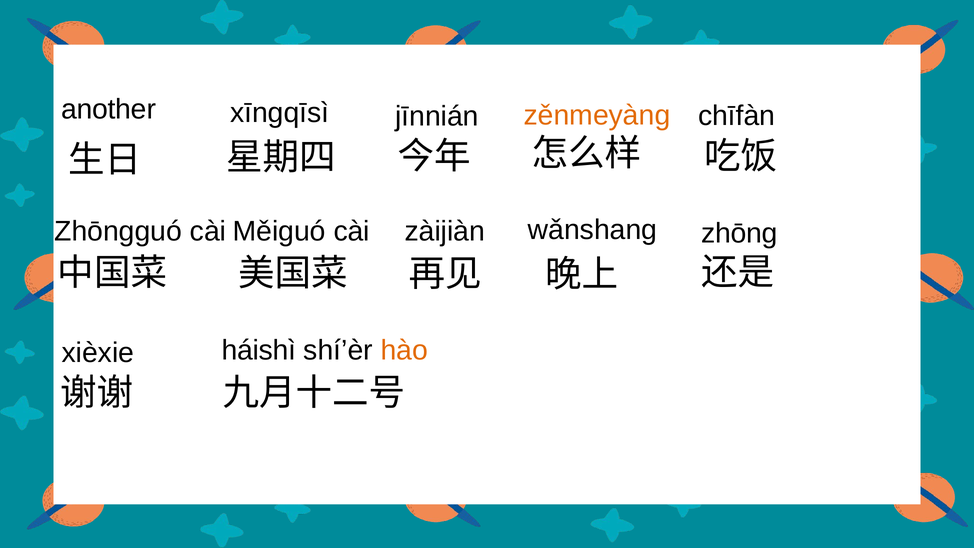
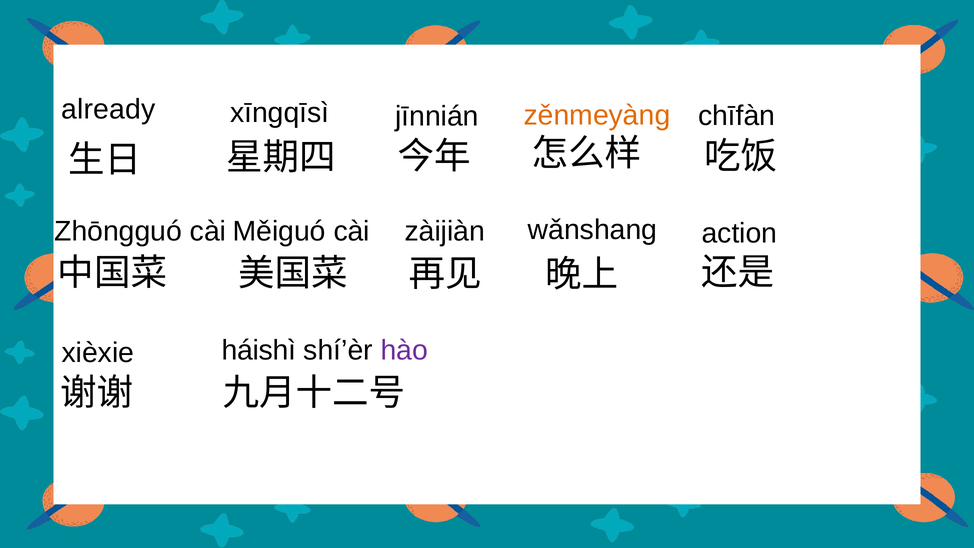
another: another -> already (108, 109)
zhōng: zhōng -> action (739, 234)
hào colour: orange -> purple (404, 350)
